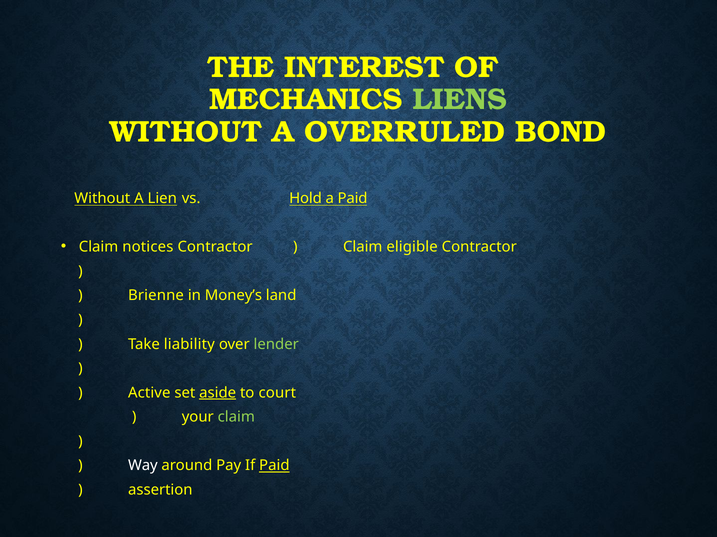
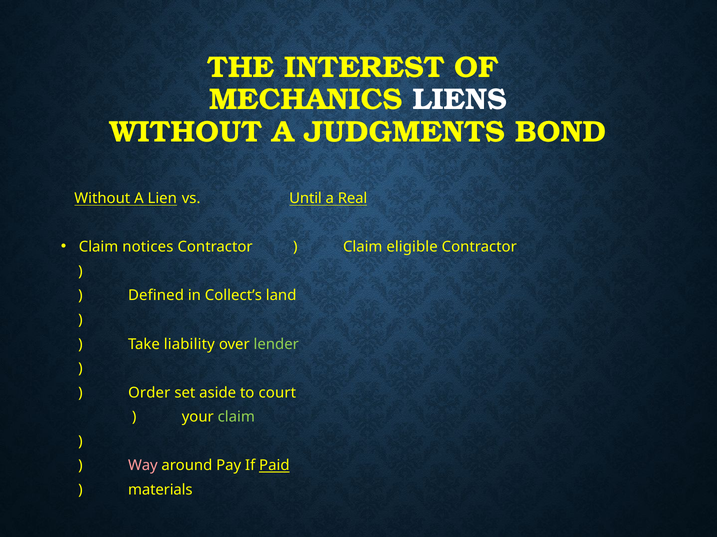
LIENS colour: light green -> white (460, 100)
OVERRULED: OVERRULED -> JUDGMENTS (405, 132)
Hold: Hold -> Until (306, 199)
a Paid: Paid -> Real (353, 199)
Brienne: Brienne -> Defined (156, 296)
Money’s: Money’s -> Collect’s (233, 296)
Active: Active -> Order (149, 393)
aside underline: present -> none (218, 393)
Way colour: white -> pink (143, 466)
assertion: assertion -> materials (160, 490)
